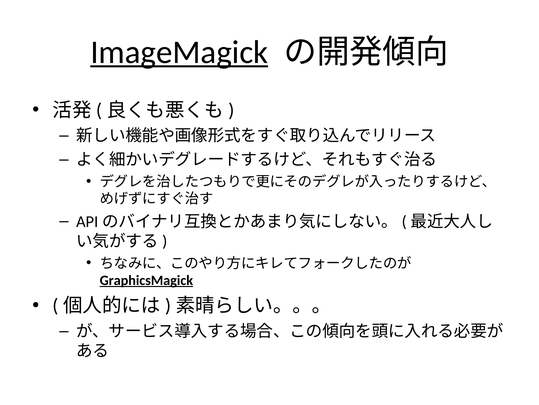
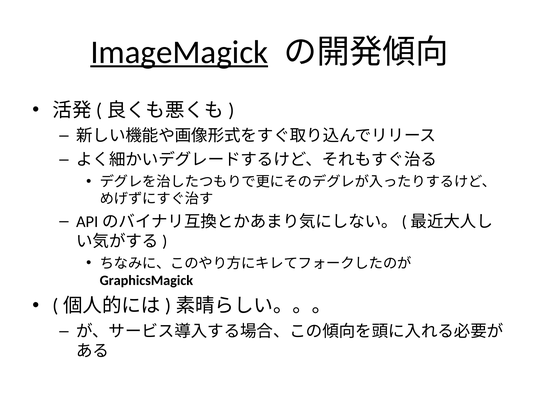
GraphicsMagick underline: present -> none (146, 280)
